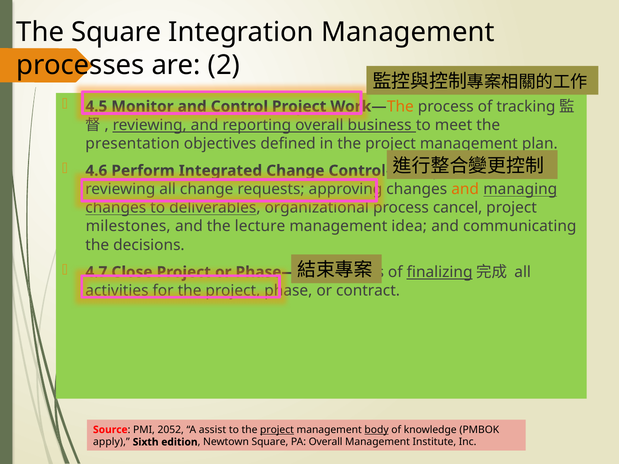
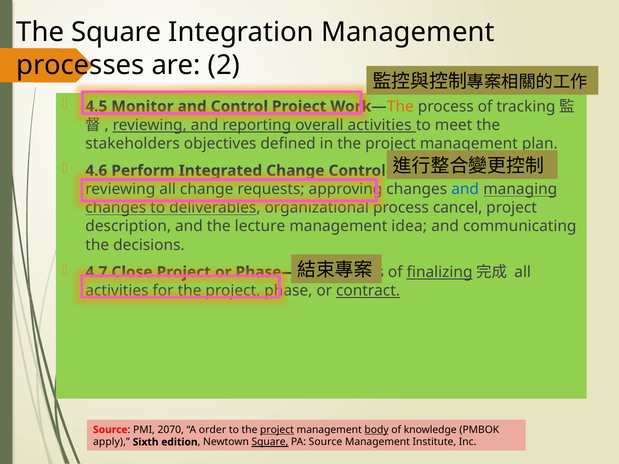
business: business -> activities (380, 125)
presentation: presentation -> stakeholders (133, 144)
and colour: orange -> blue (465, 189)
milestones: milestones -> description (128, 227)
contract underline: none -> present (368, 291)
2052: 2052 -> 2070 (171, 430)
assist: assist -> order (212, 430)
Square underline: none -> present (270, 442)
PA Overall: Overall -> Source (325, 442)
